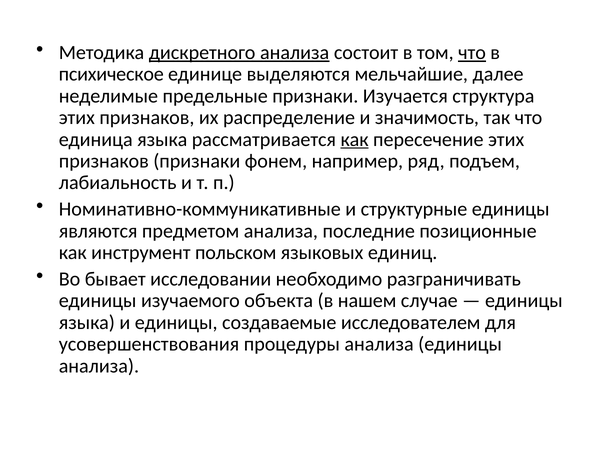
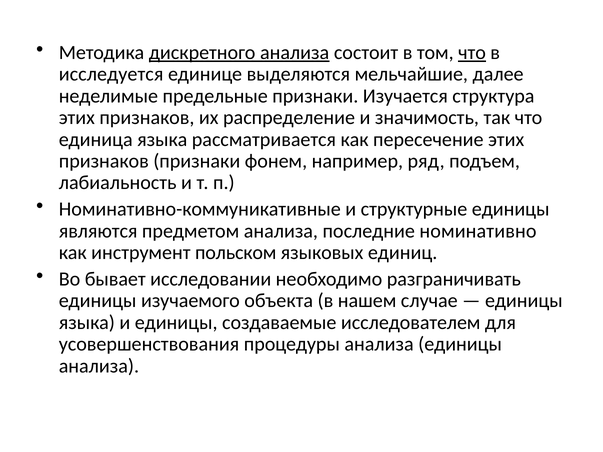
психическое: психическое -> исследуется (111, 74)
как underline: present -> none (355, 139)
позиционные: позиционные -> номинативно (478, 231)
